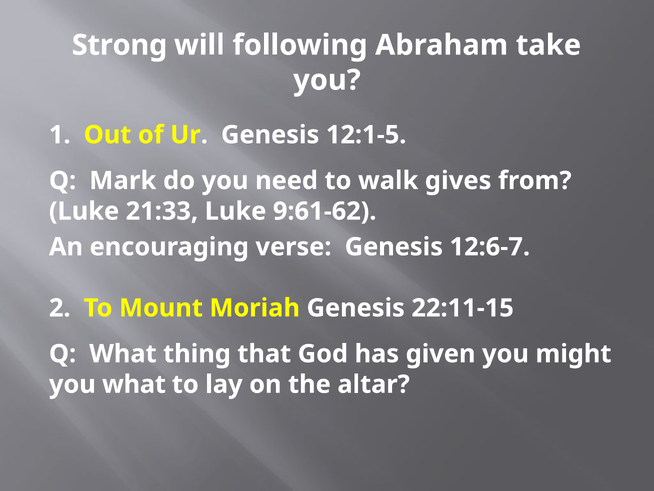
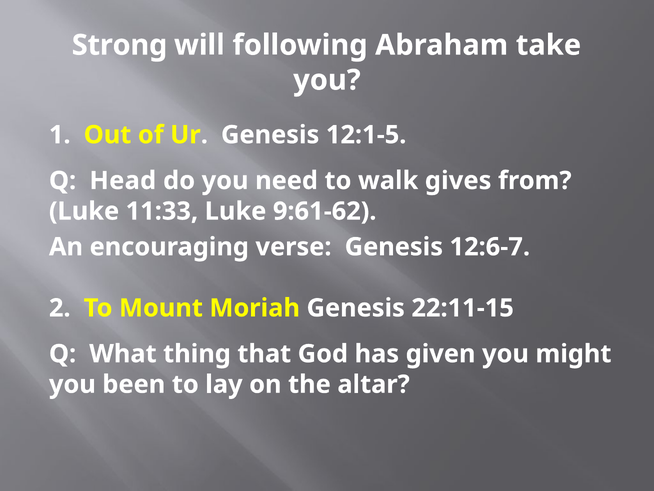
Mark: Mark -> Head (123, 180)
21:33: 21:33 -> 11:33 (162, 211)
you what: what -> been (134, 384)
